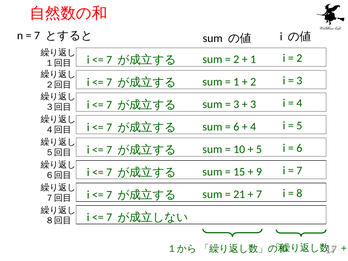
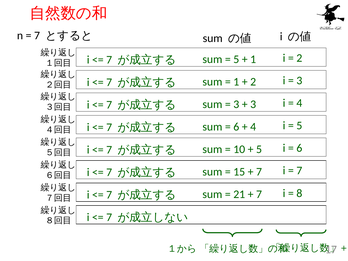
2: 2 -> 5 (236, 59)
9: 9 -> 7 (259, 172)
